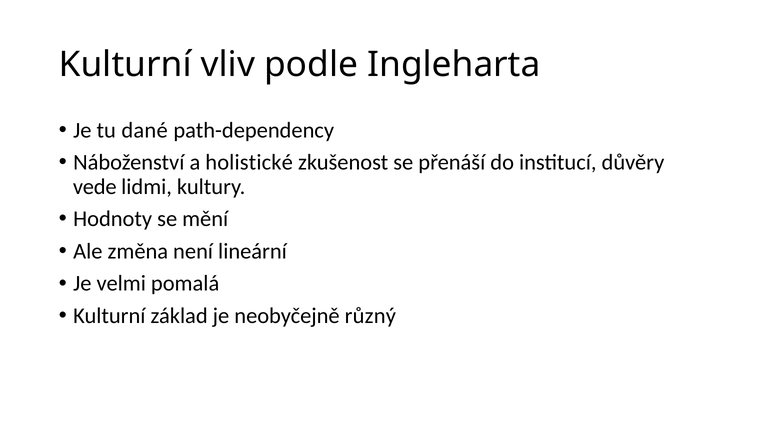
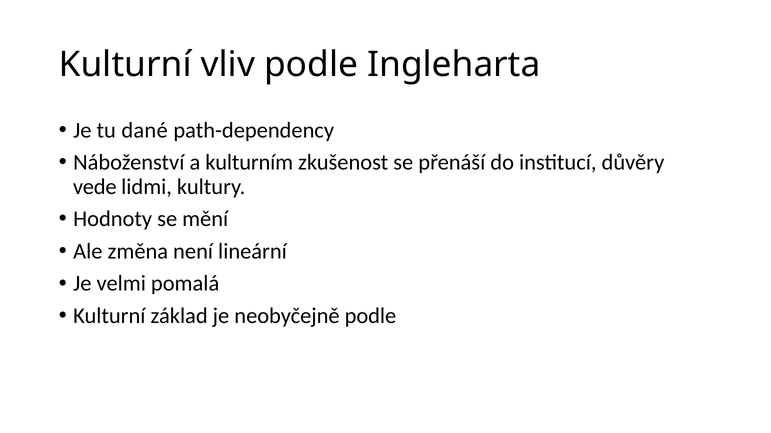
holistické: holistické -> kulturním (249, 163)
neobyčejně různý: různý -> podle (370, 316)
